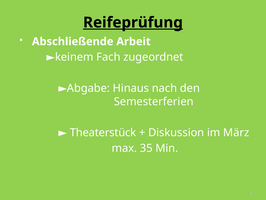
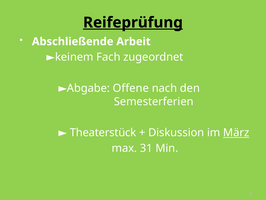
Hinaus: Hinaus -> Offene (131, 88)
März underline: none -> present (236, 132)
35: 35 -> 31 (146, 148)
